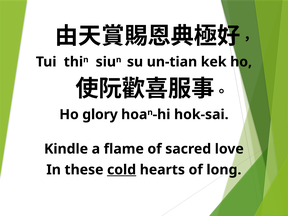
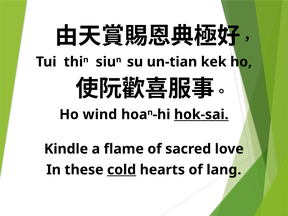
glory: glory -> wind (100, 115)
hok-sai underline: none -> present (201, 115)
long: long -> lang (224, 170)
